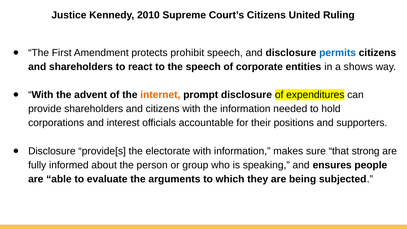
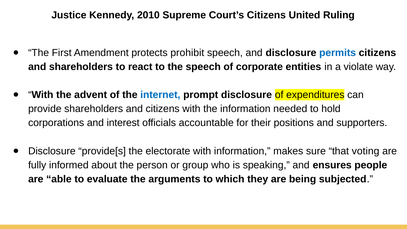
shows: shows -> violate (358, 67)
internet colour: orange -> blue (160, 95)
strong: strong -> voting (366, 151)
